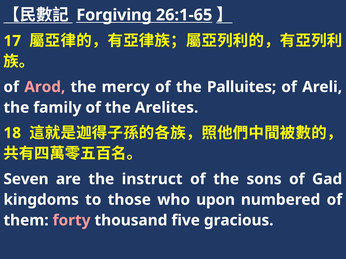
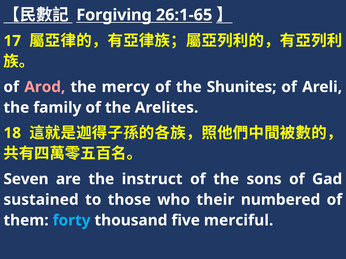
Palluites: Palluites -> Shunites (242, 87)
kingdoms: kingdoms -> sustained (41, 200)
upon: upon -> their (215, 200)
forty colour: pink -> light blue (72, 221)
gracious: gracious -> merciful (239, 221)
